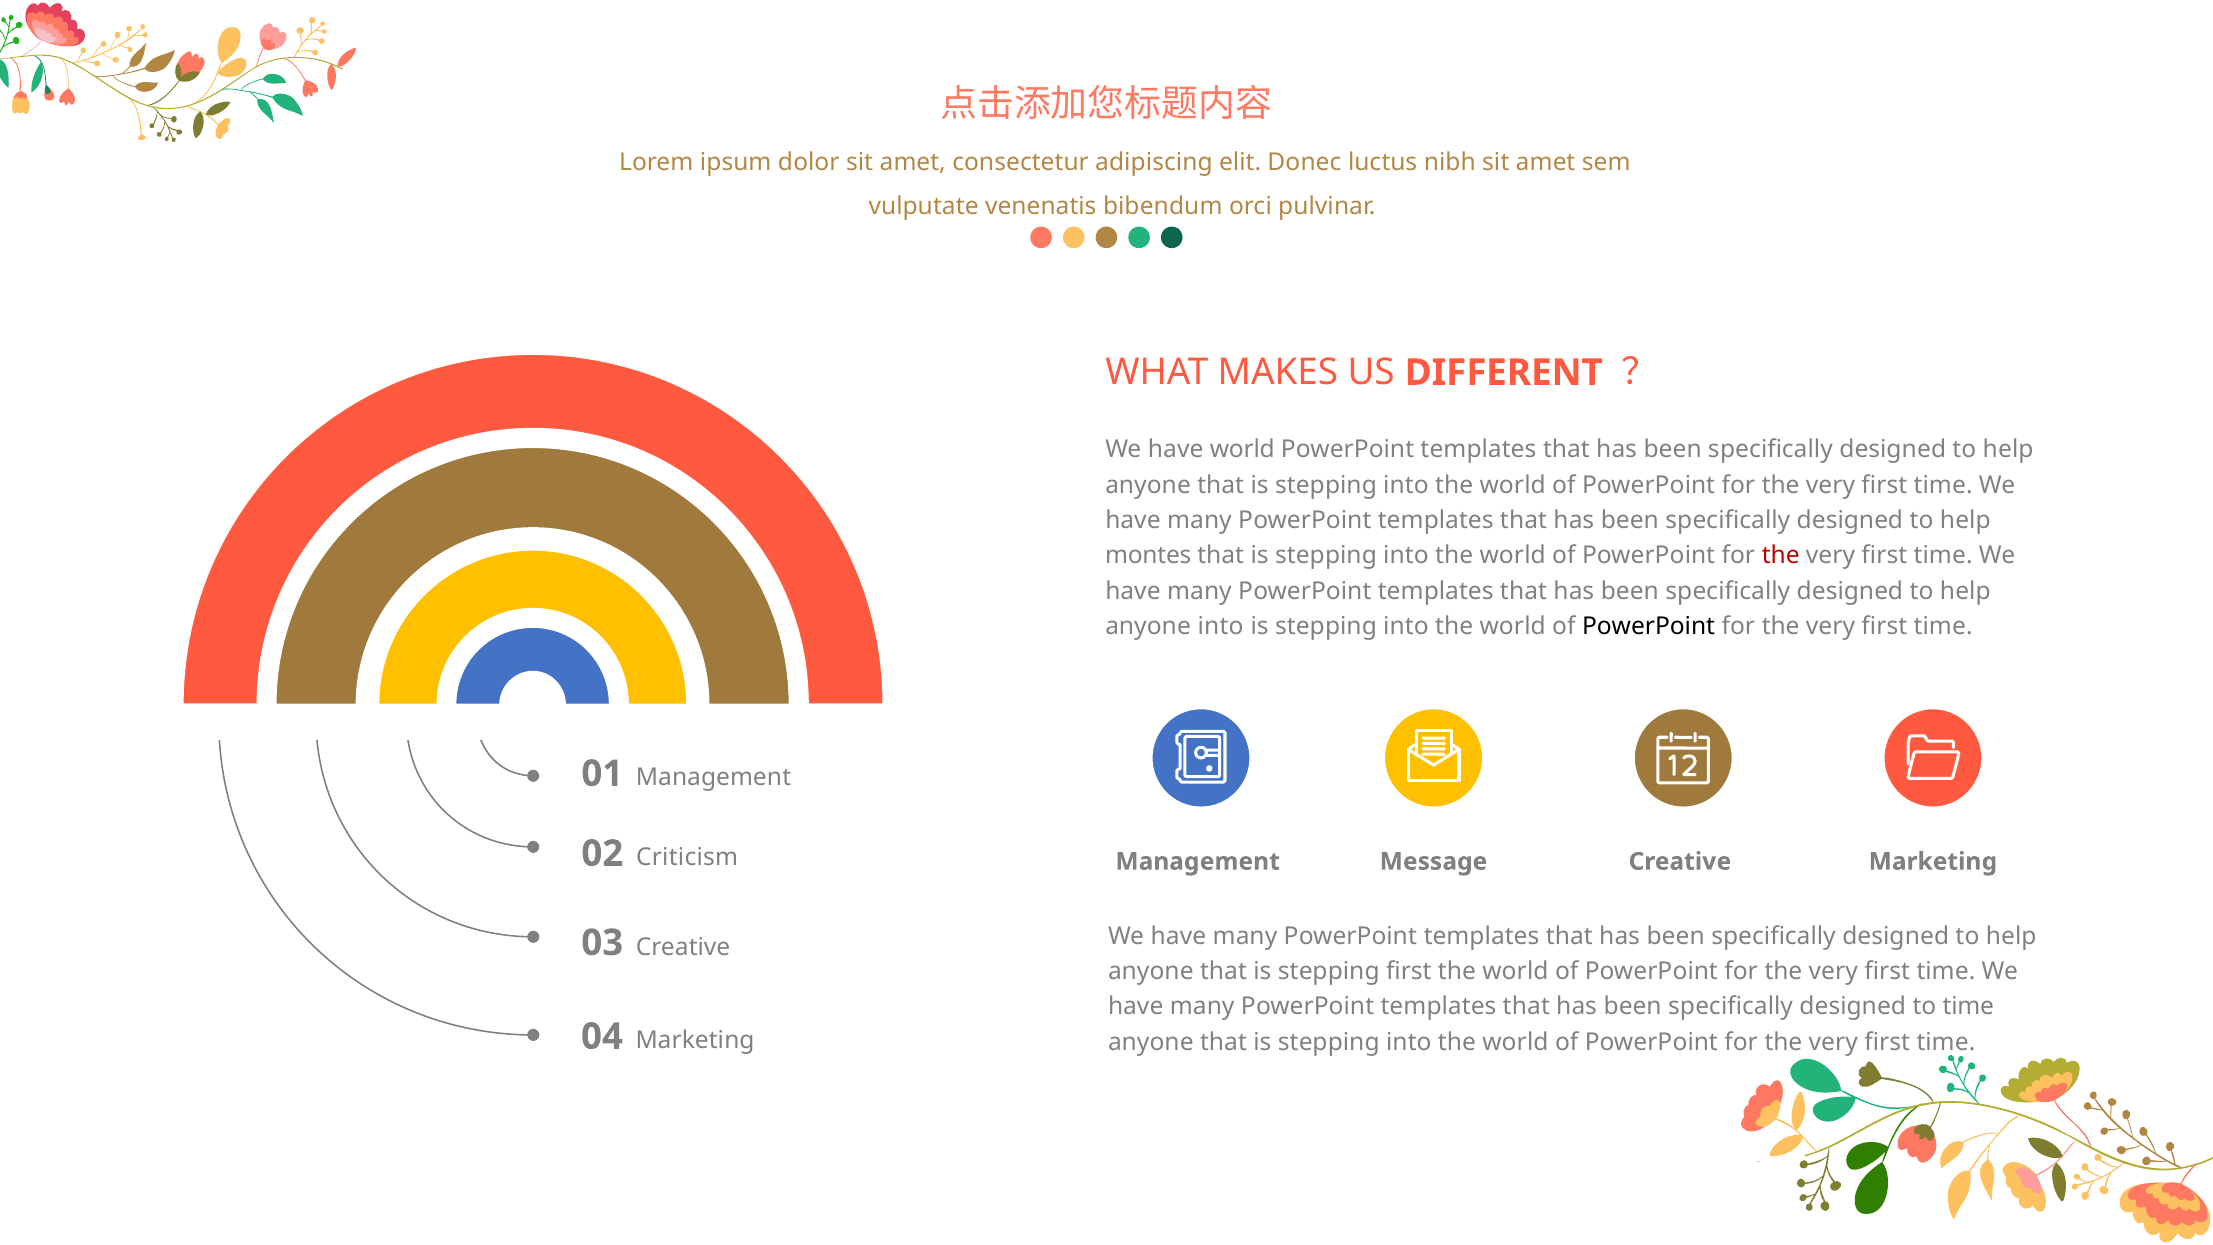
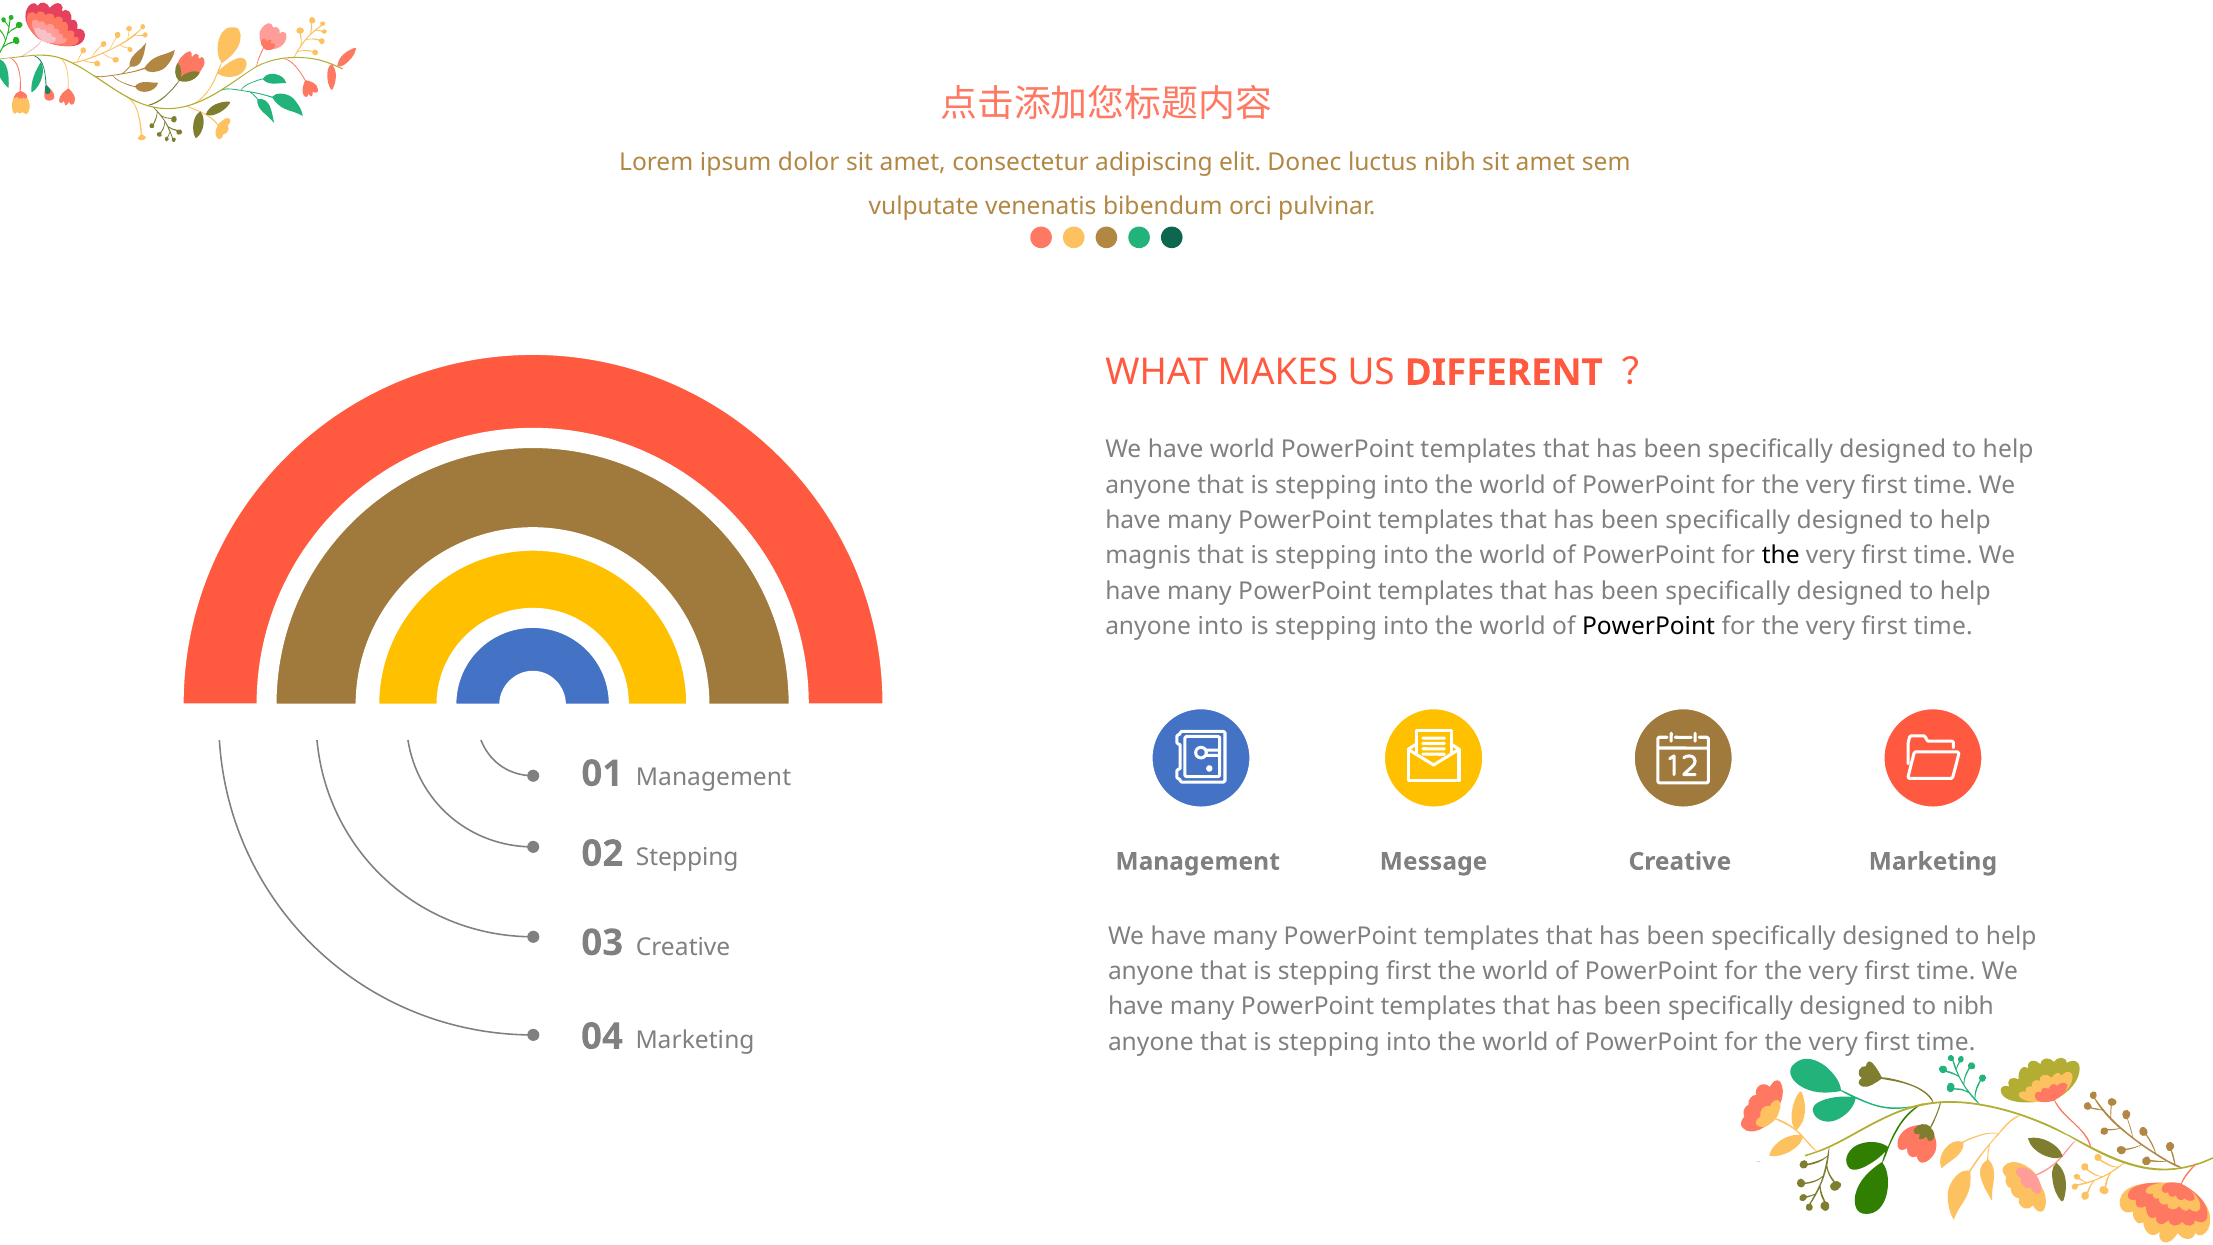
montes: montes -> magnis (1148, 556)
the colour: red -> black (1781, 556)
02 Criticism: Criticism -> Stepping (687, 858)
to time: time -> nibh (1968, 1007)
